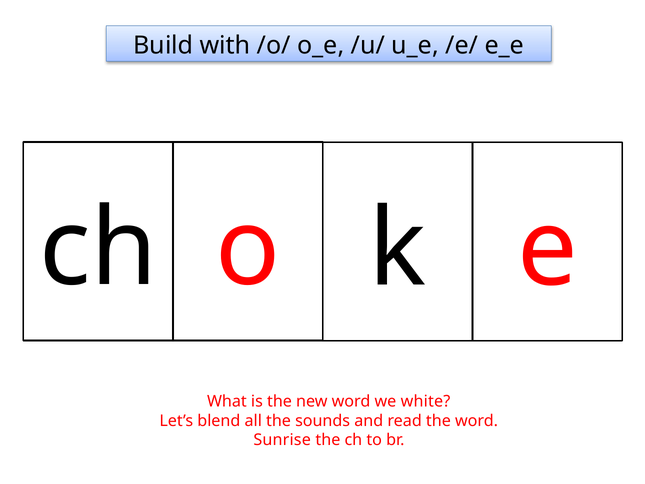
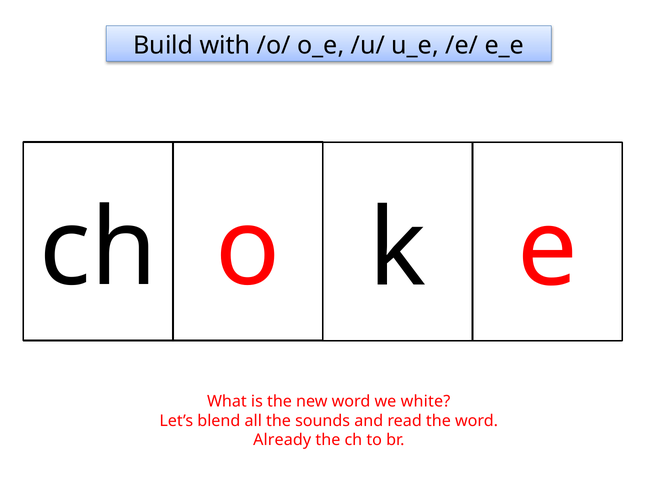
Sunrise: Sunrise -> Already (282, 440)
